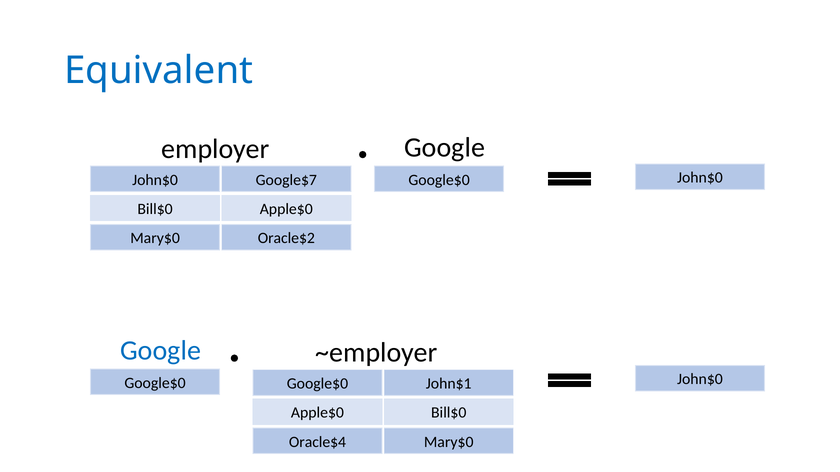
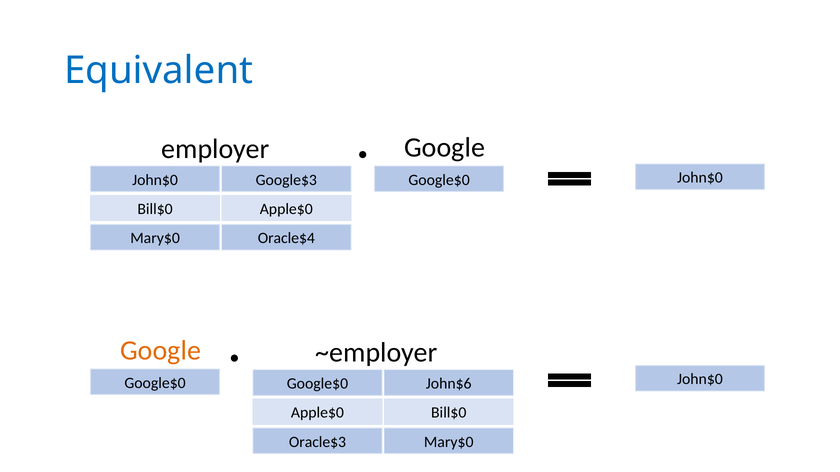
Google$7: Google$7 -> Google$3 (286, 180)
Oracle$2: Oracle$2 -> Oracle$4 (286, 238)
Google colour: blue -> orange (161, 351)
John$1: John$1 -> John$6 (449, 384)
Oracle$4: Oracle$4 -> Oracle$3 (318, 442)
